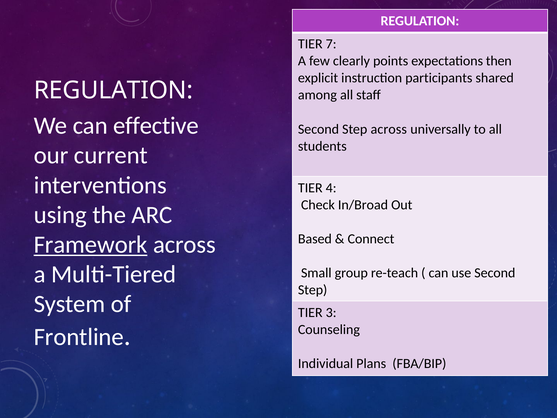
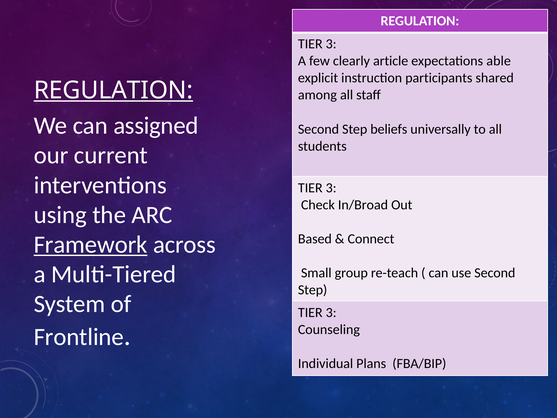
7: 7 -> 3 (331, 44)
points: points -> article (391, 61)
then: then -> able (499, 61)
REGULATION underline: none -> present (113, 90)
effective: effective -> assigned (156, 126)
Step across: across -> beliefs (389, 129)
4: 4 -> 3 (331, 188)
